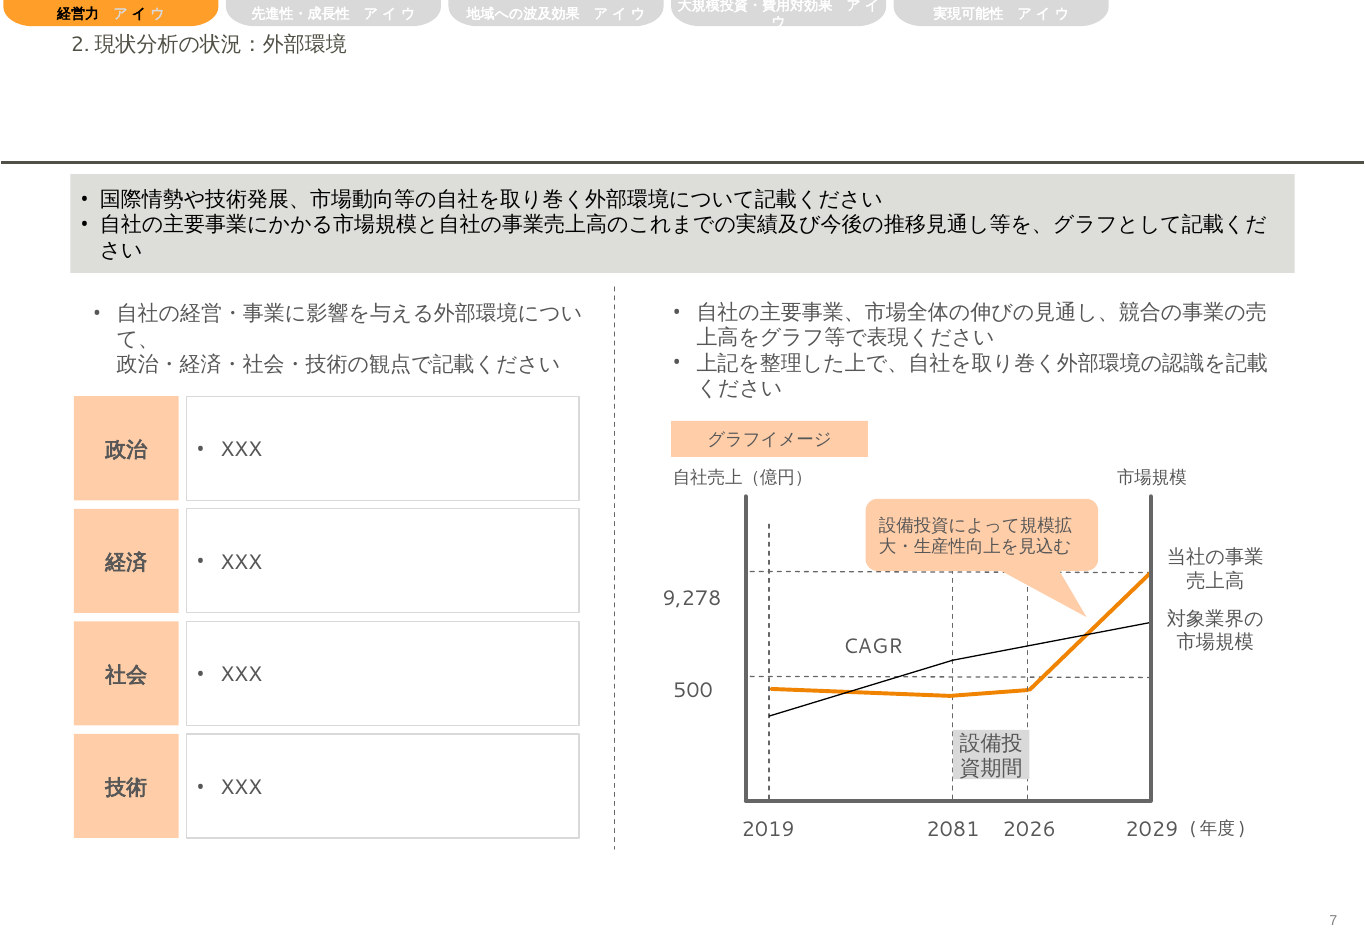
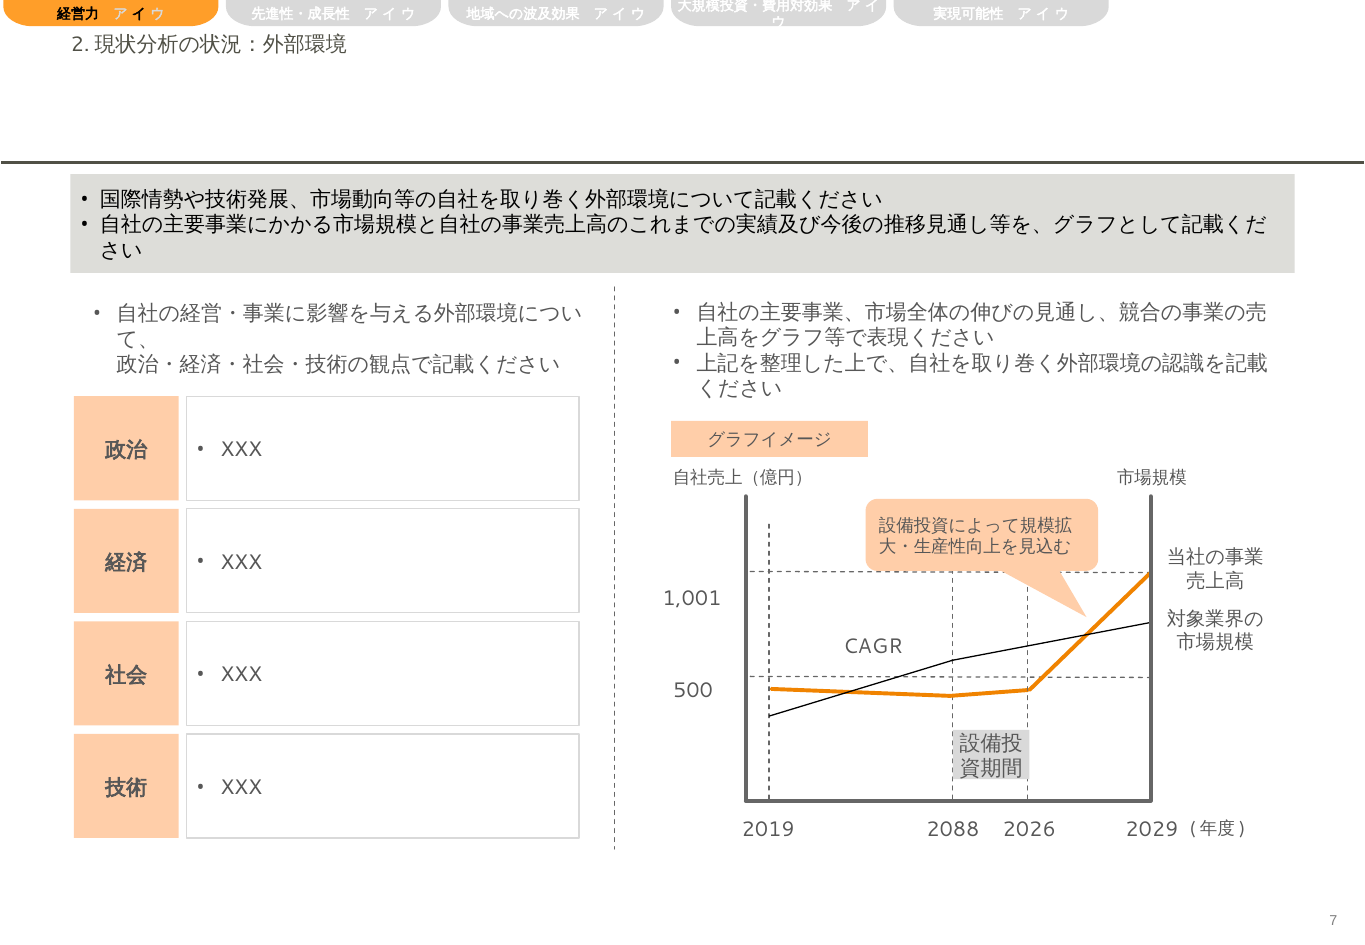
9,278: 9,278 -> 1,001 (692, 598)
2081: 2081 -> 2088 (953, 829)
